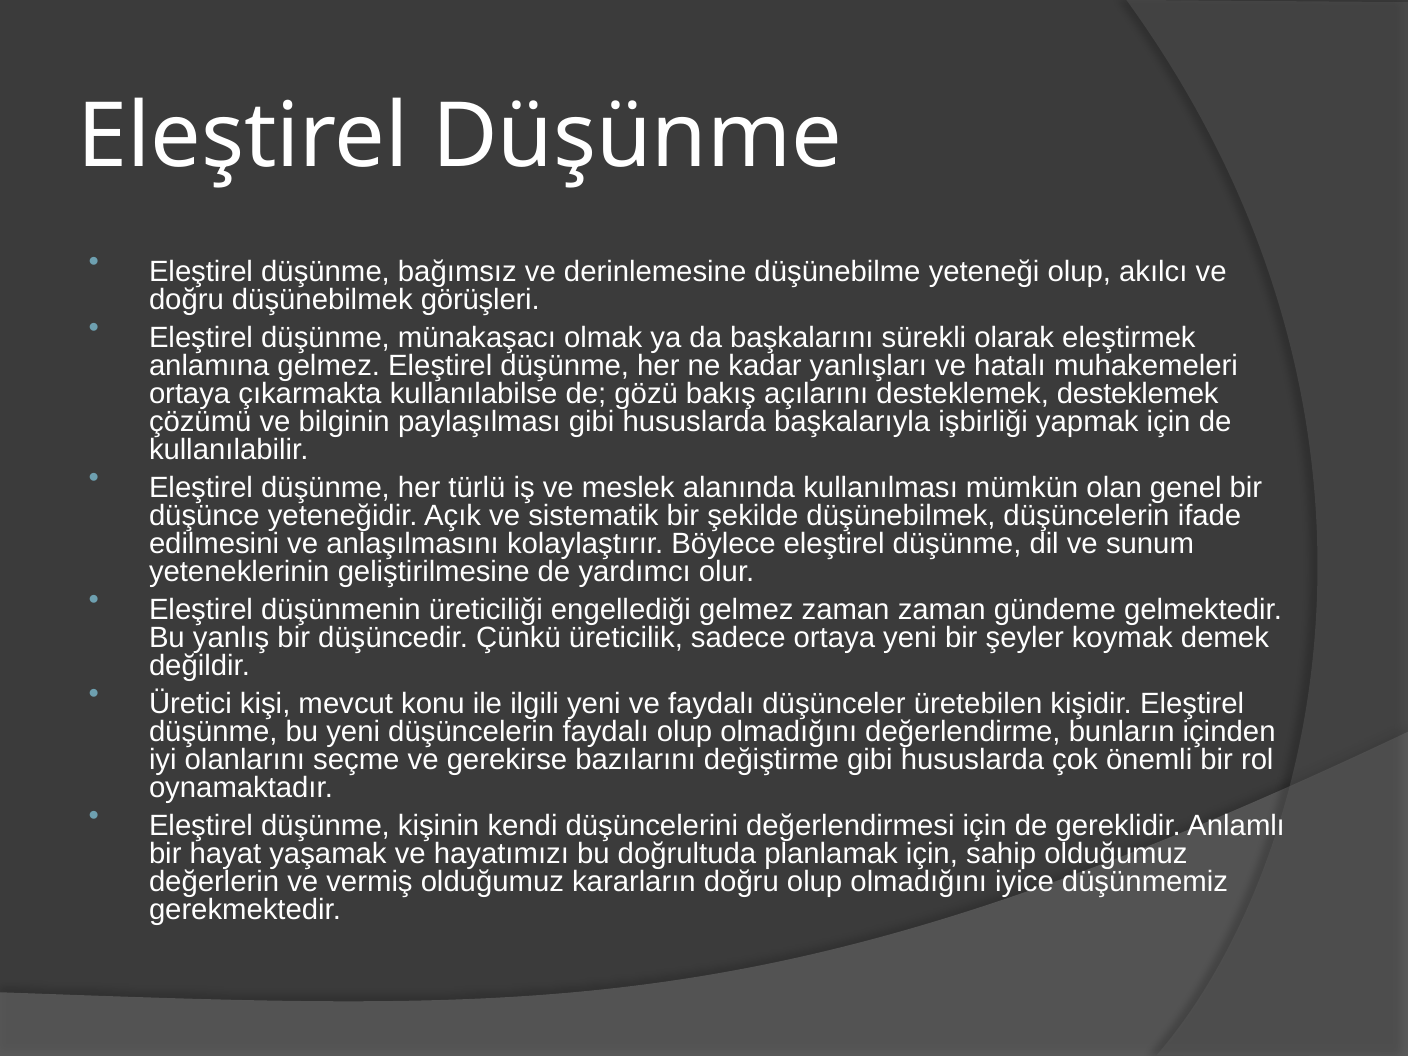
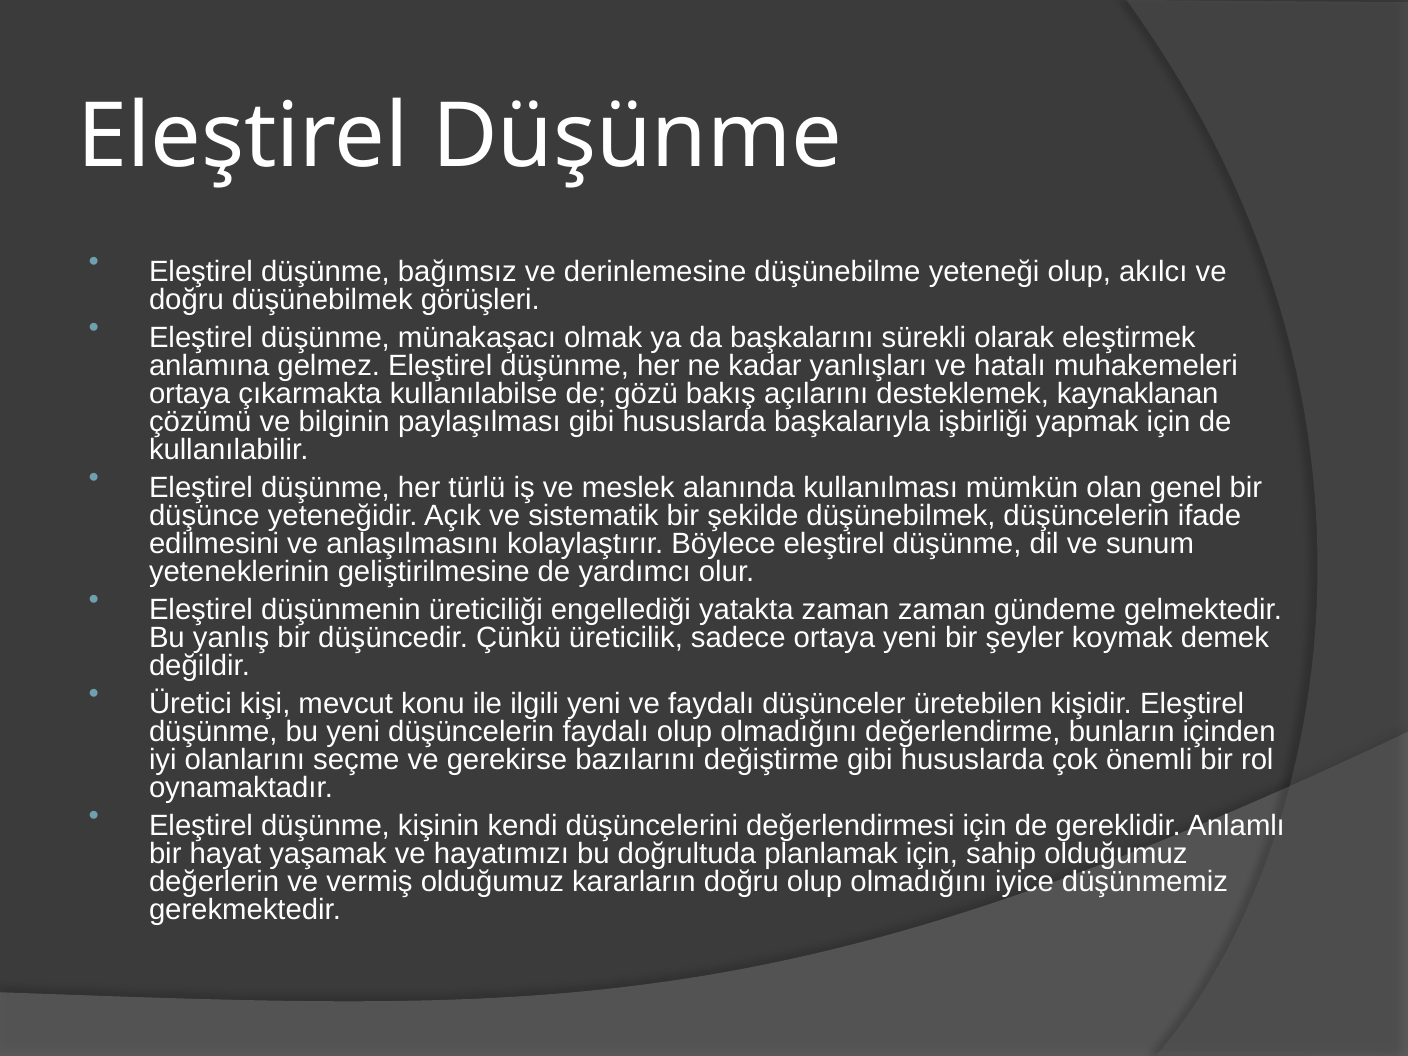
desteklemek desteklemek: desteklemek -> kaynaklanan (1138, 394)
engellediği gelmez: gelmez -> yatakta (746, 610)
